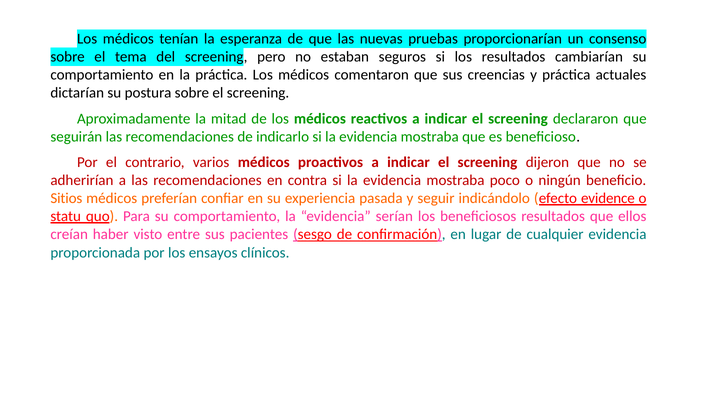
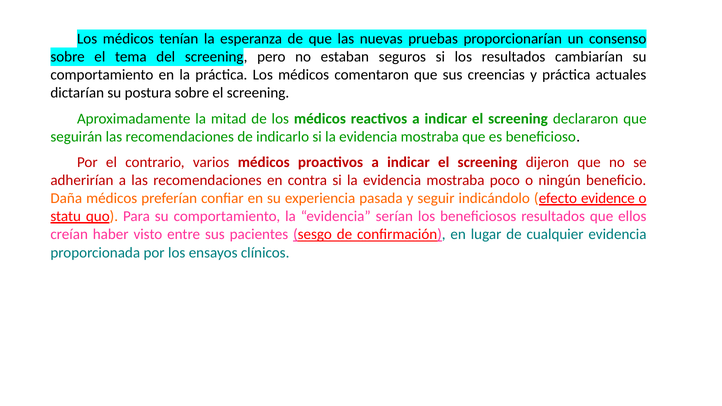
Sitios: Sitios -> Daña (66, 198)
